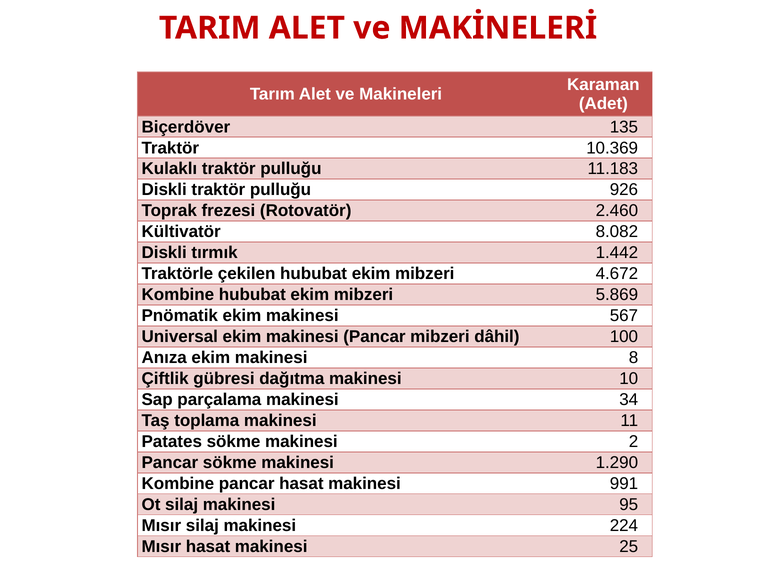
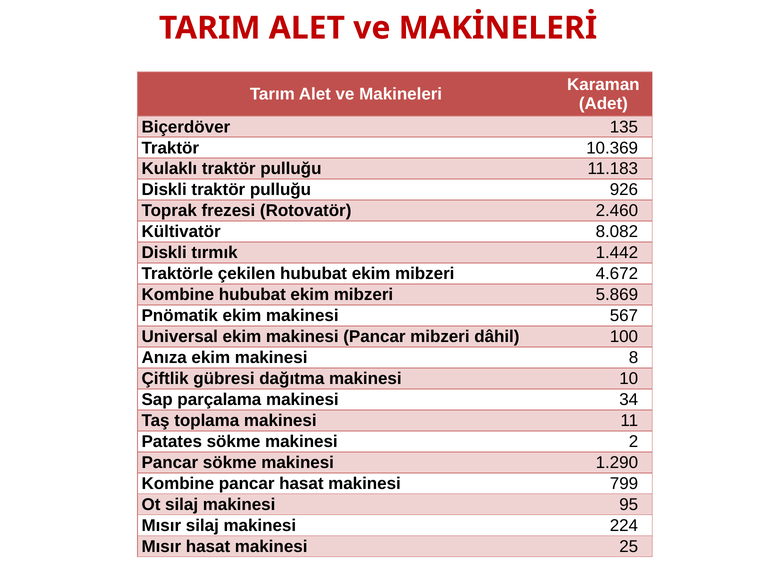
991: 991 -> 799 (624, 483)
